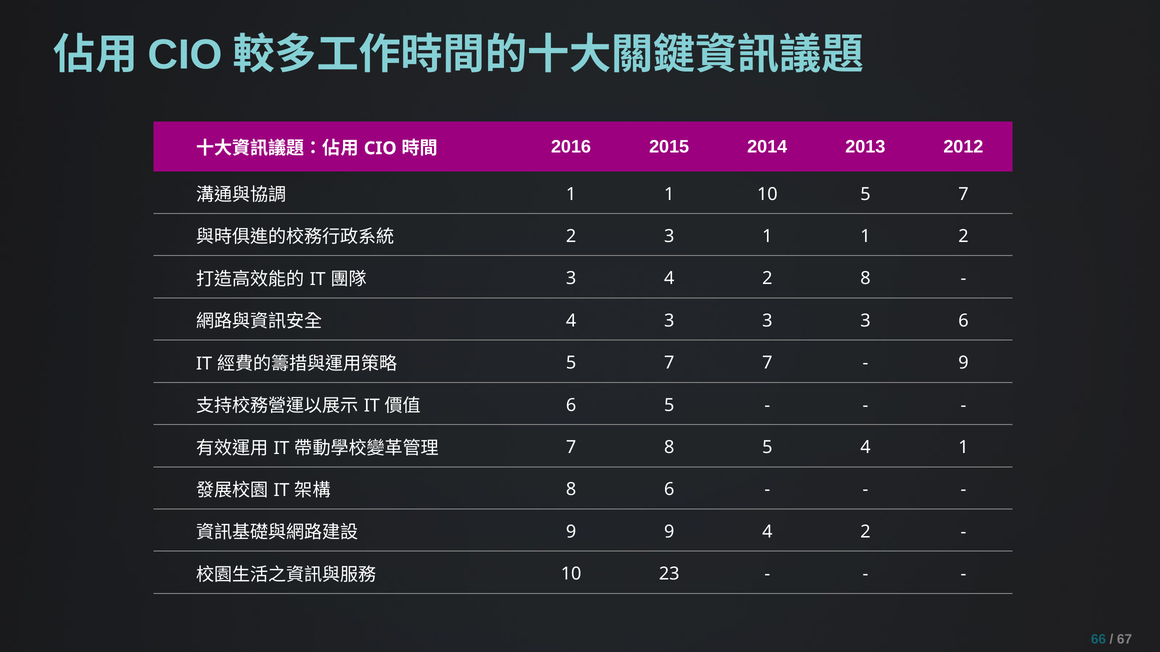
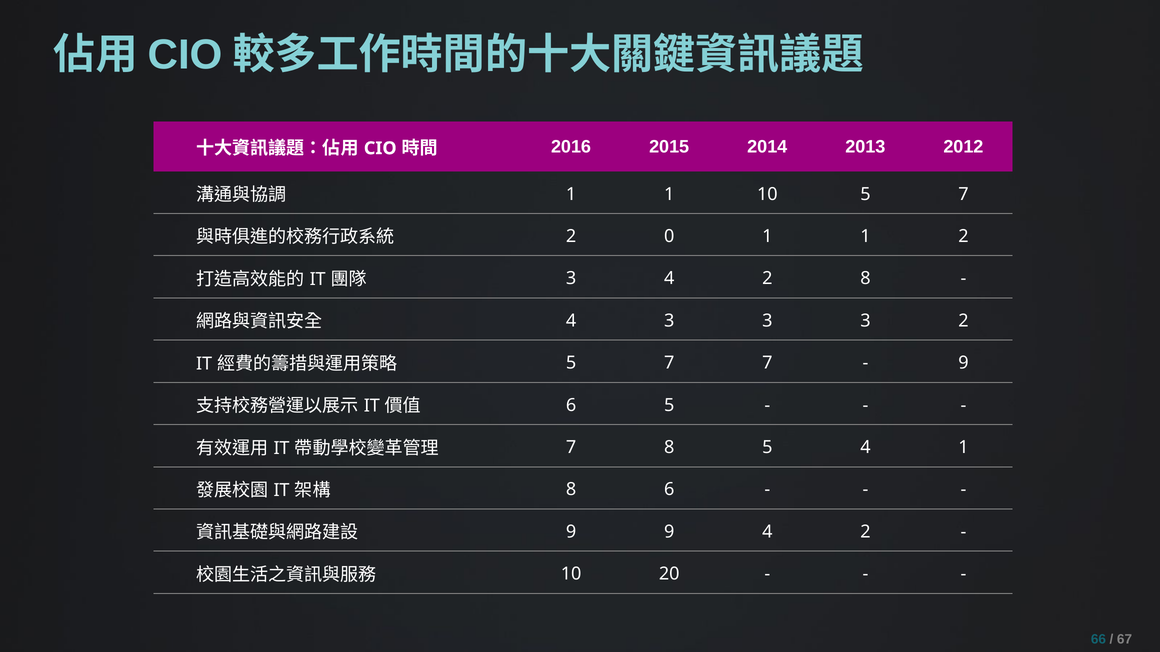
2 3: 3 -> 0 (669, 236)
3 6: 6 -> 2 (964, 321)
23: 23 -> 20 (669, 574)
